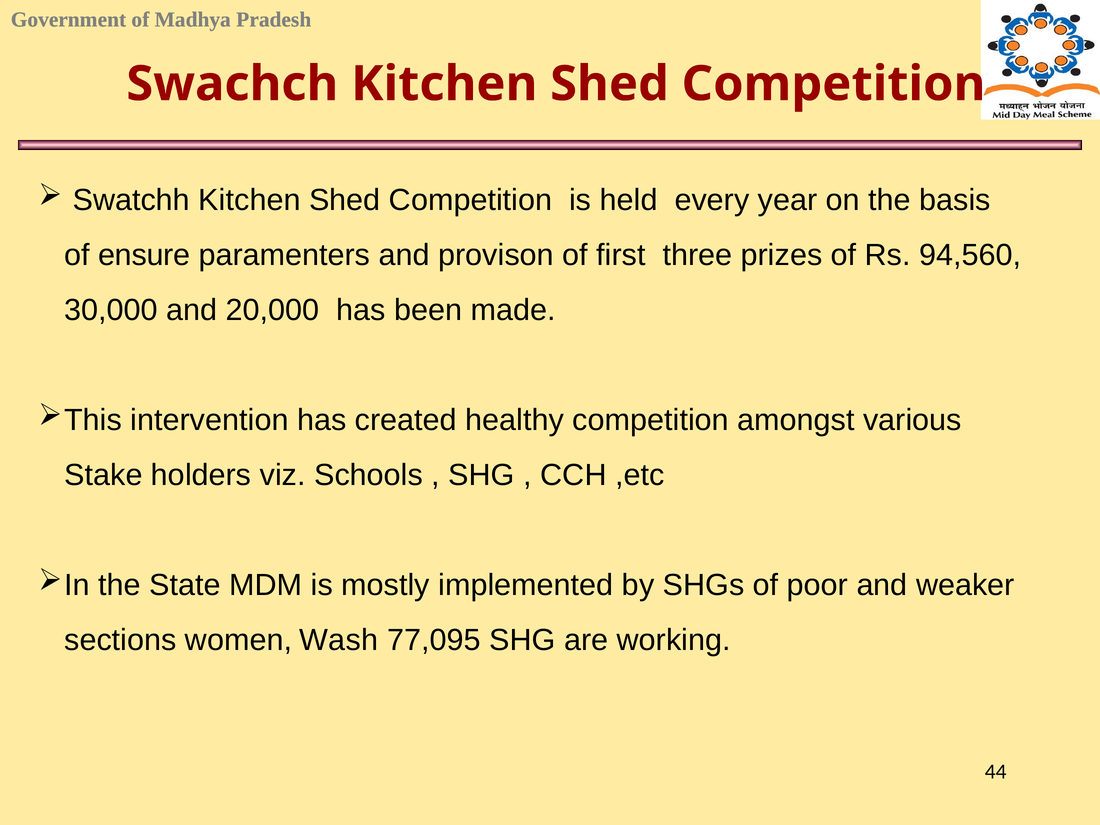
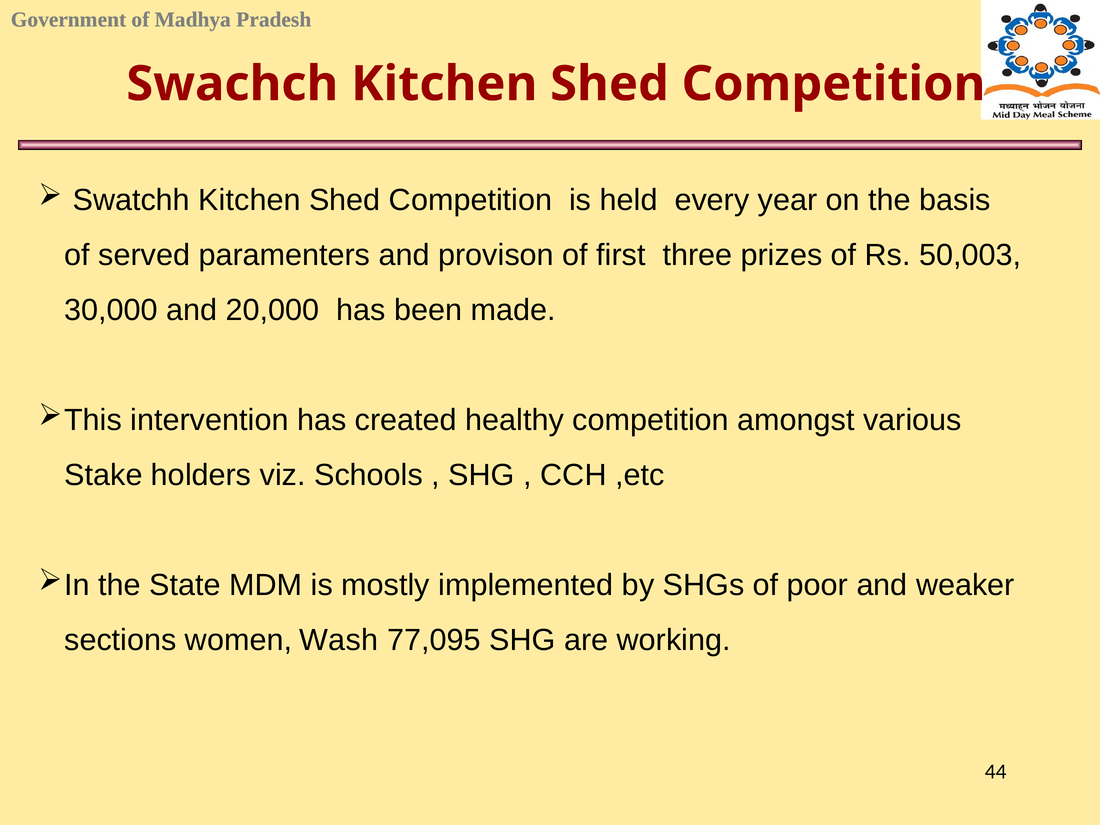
ensure: ensure -> served (144, 255)
94,560: 94,560 -> 50,003 (970, 255)
